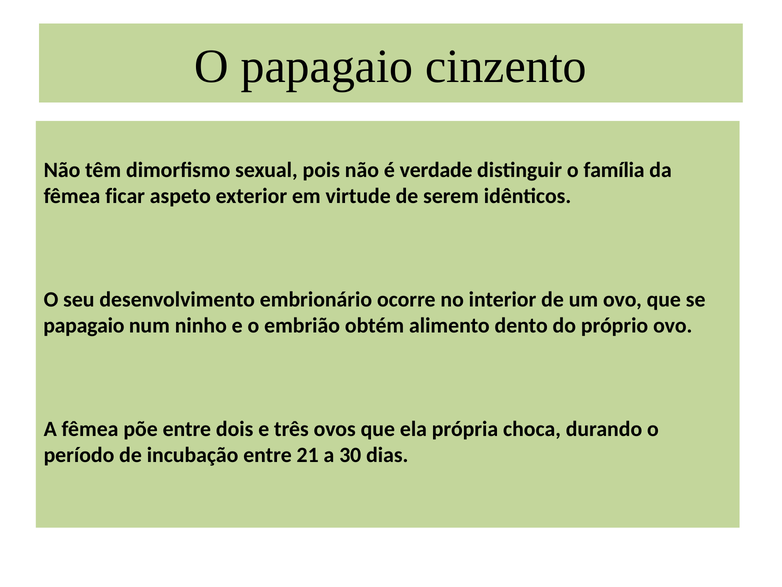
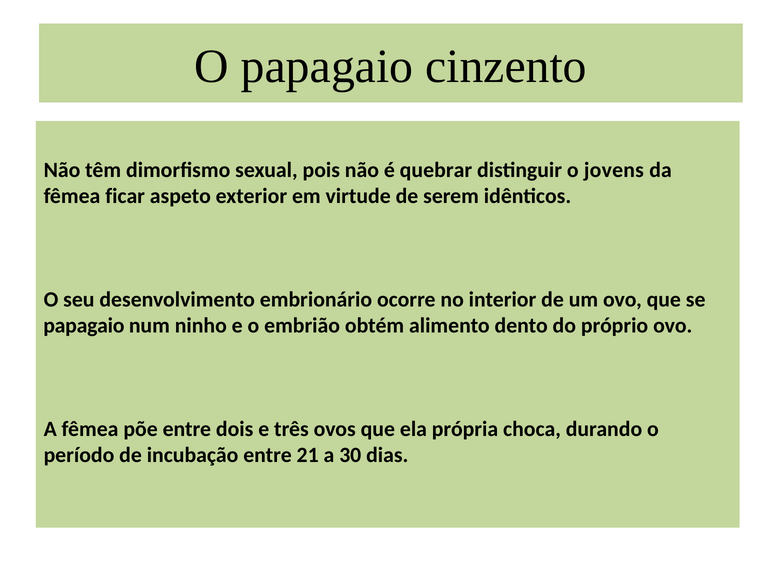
verdade: verdade -> quebrar (436, 170)
família: família -> jovens (614, 170)
